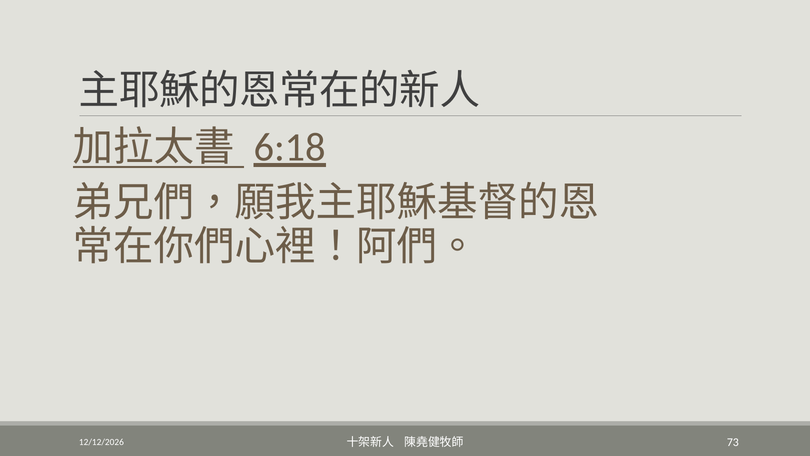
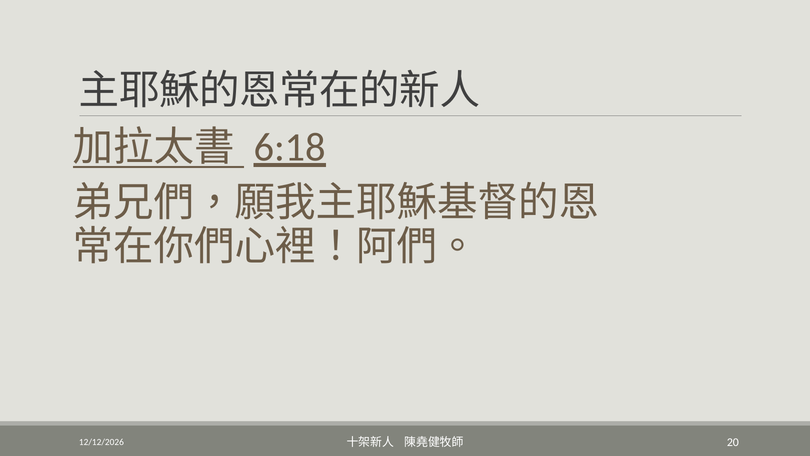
73: 73 -> 20 (733, 442)
